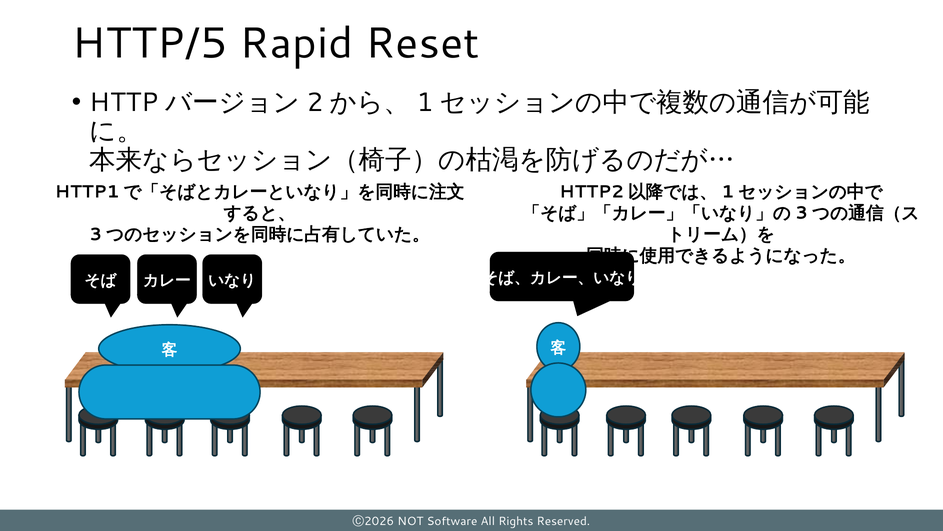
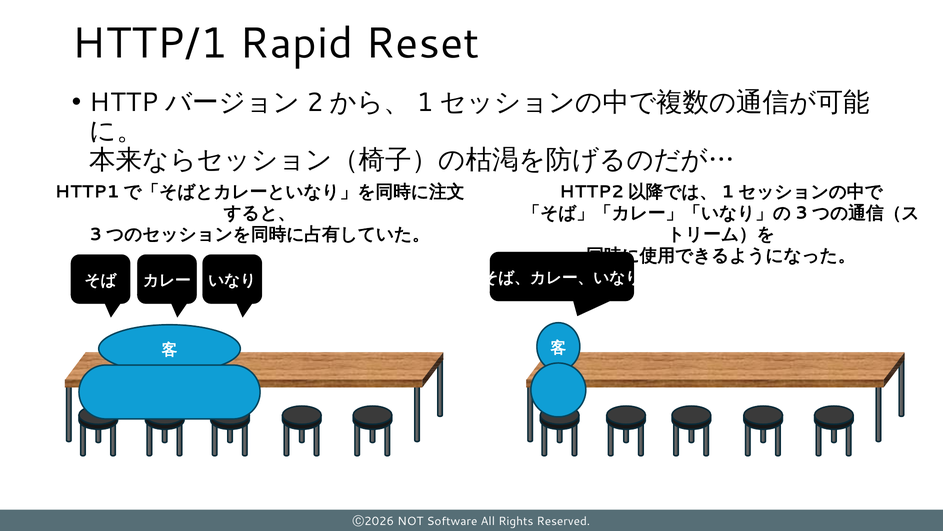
HTTP/5: HTTP/5 -> HTTP/1 (150, 44)
